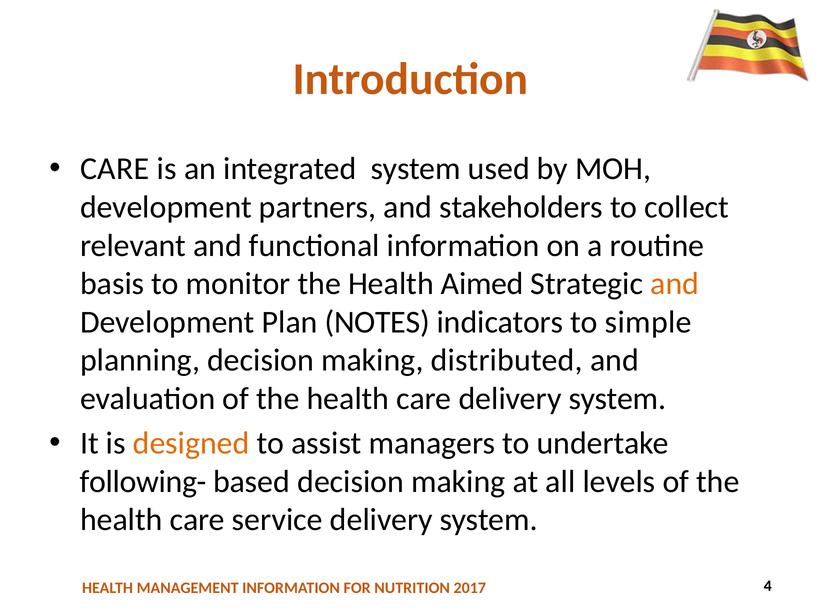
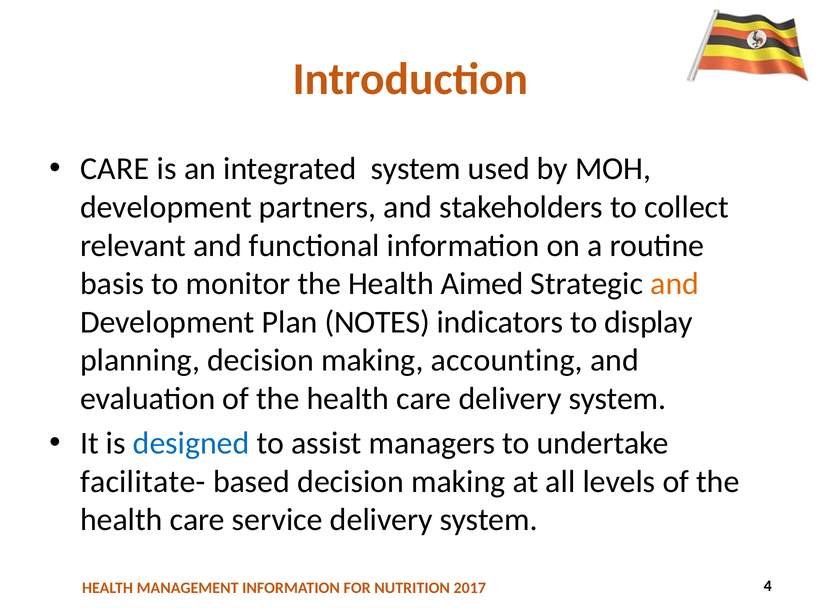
simple: simple -> display (649, 323)
distributed: distributed -> accounting (507, 361)
designed colour: orange -> blue (191, 444)
following-: following- -> facilitate- (143, 482)
